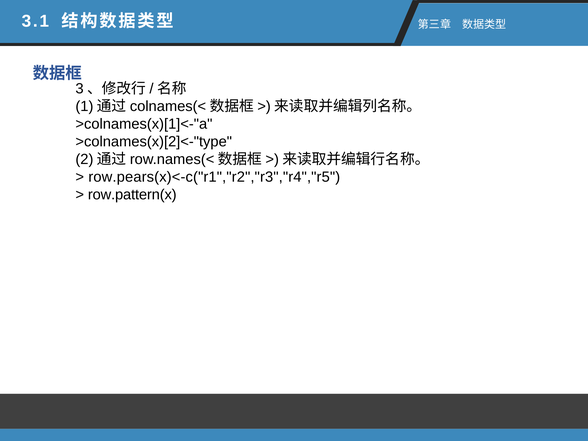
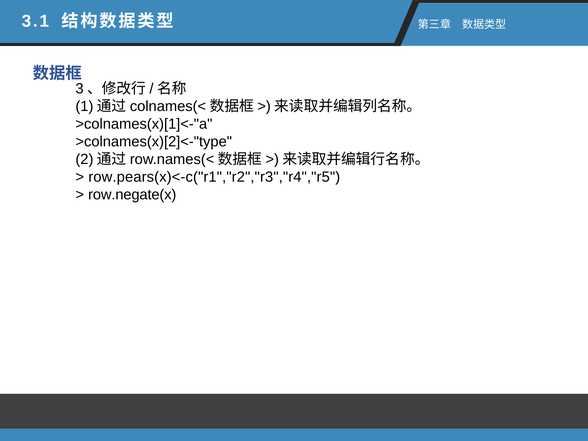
row.pattern(x: row.pattern(x -> row.negate(x (132, 195)
